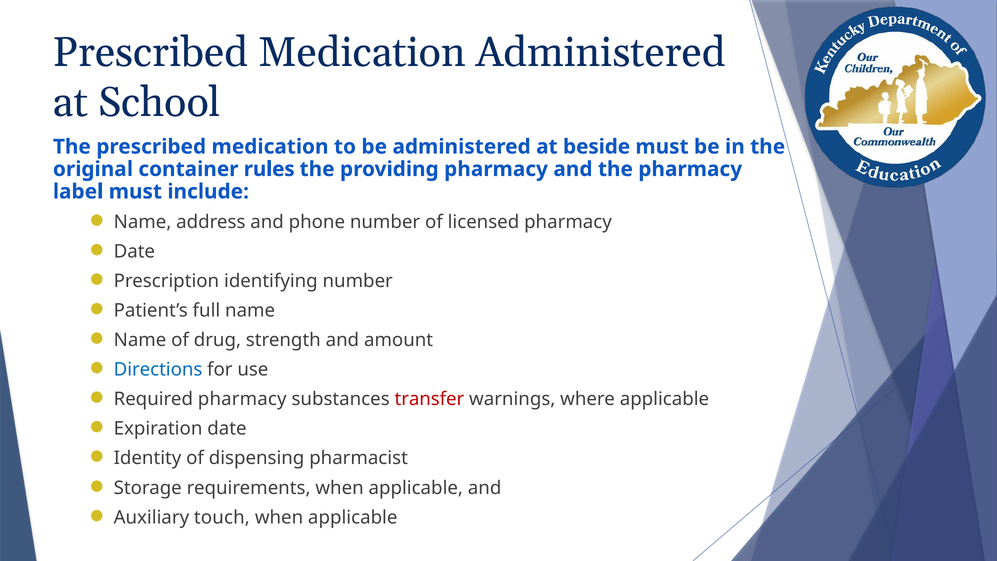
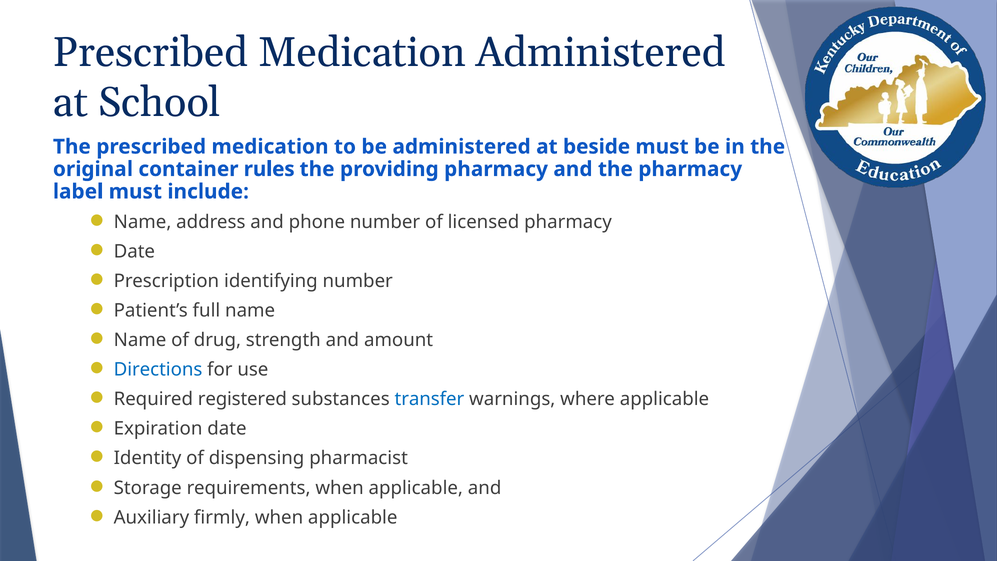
Required pharmacy: pharmacy -> registered (242, 399)
transfer colour: red -> blue (429, 399)
touch: touch -> firmly (222, 517)
